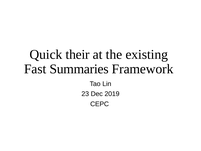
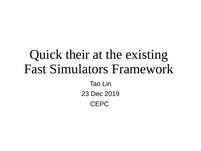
Summaries: Summaries -> Simulators (79, 69)
